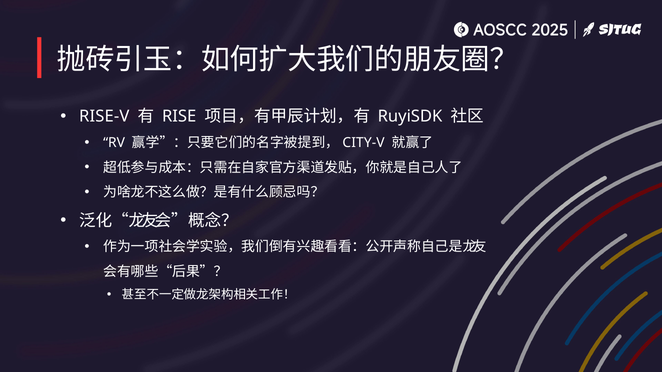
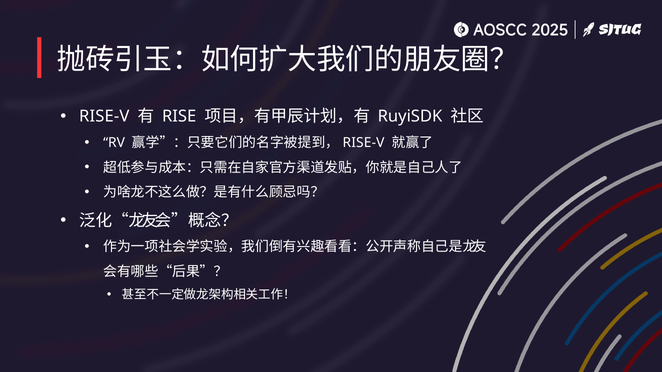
CITY-V: CITY-V -> RISE-V (364, 143)
